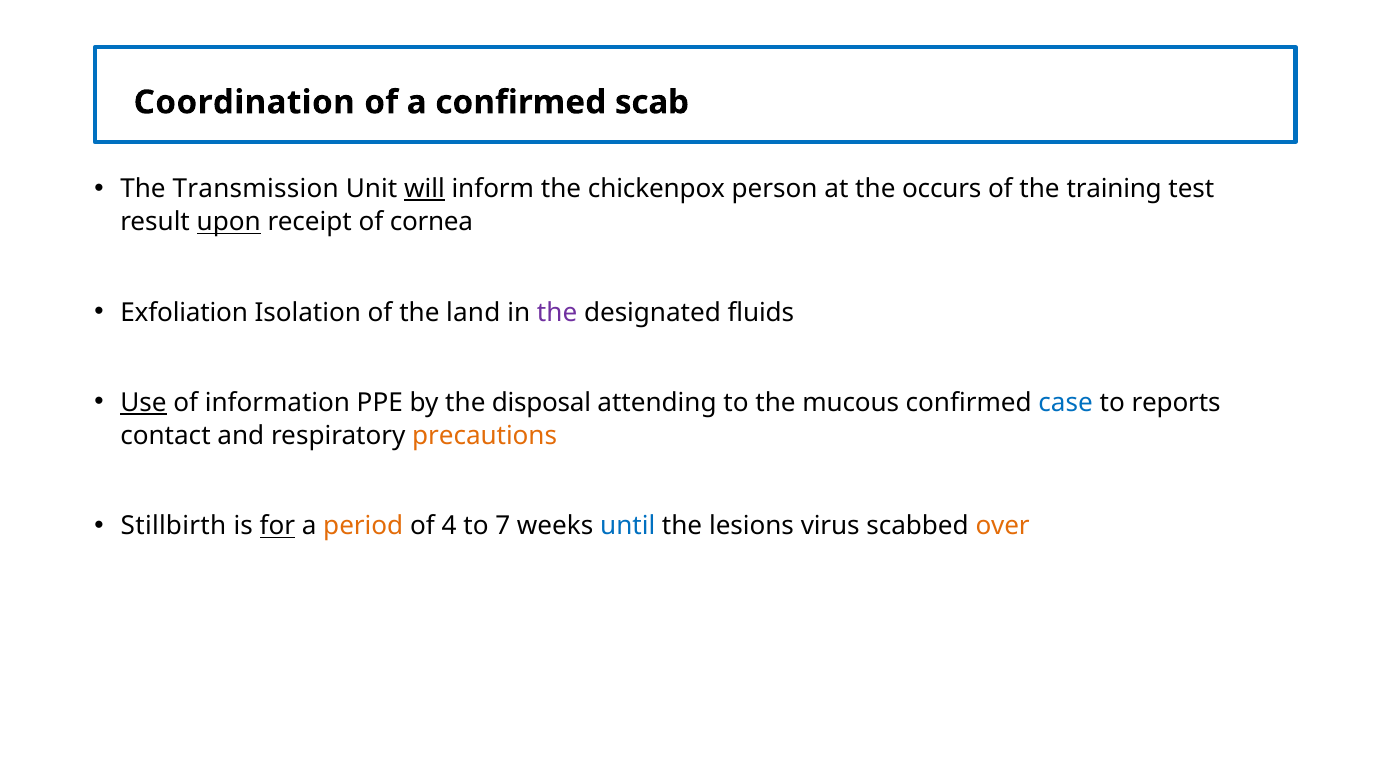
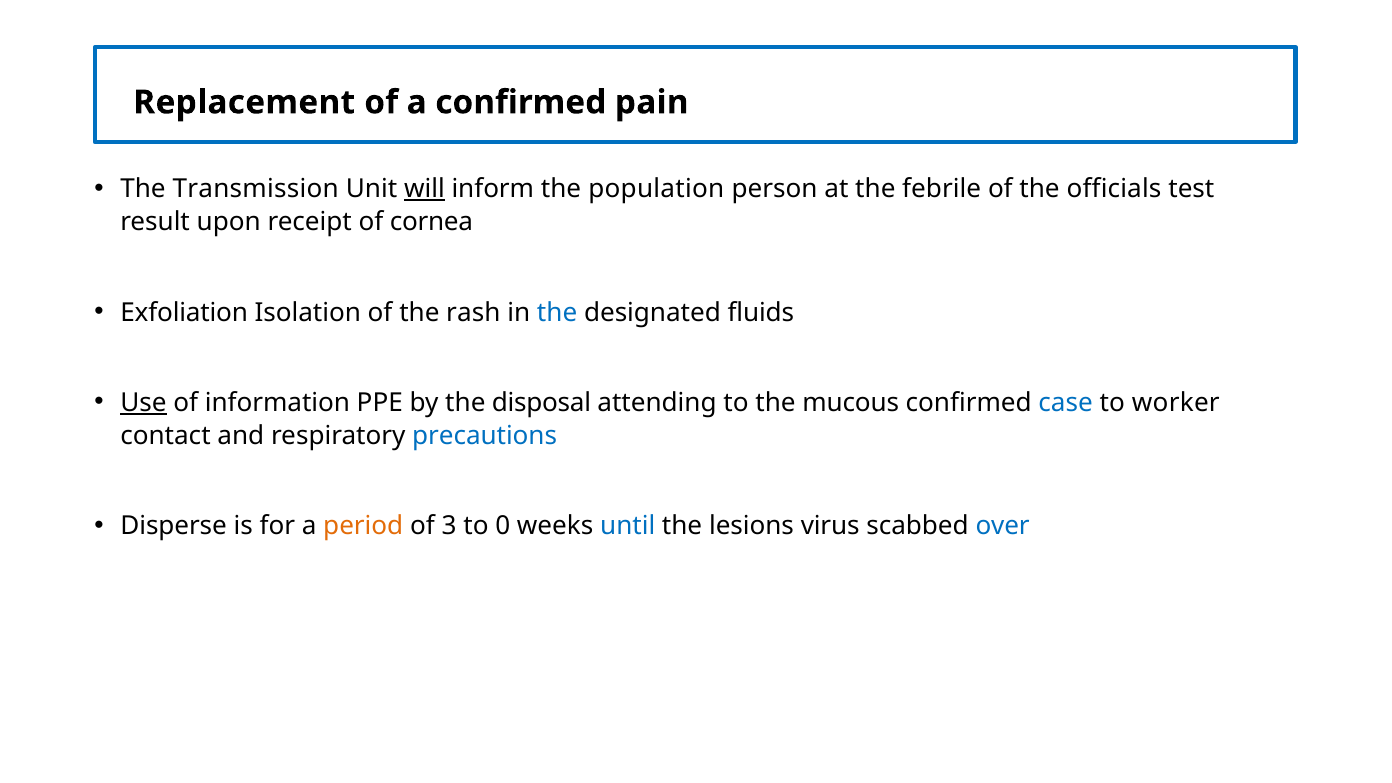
Coordination: Coordination -> Replacement (244, 102)
scab: scab -> pain (652, 102)
chickenpox: chickenpox -> population (656, 189)
occurs: occurs -> febrile (942, 189)
training: training -> officials (1114, 189)
upon underline: present -> none (229, 222)
land: land -> rash (473, 312)
the colour: purple -> blue (557, 312)
reports: reports -> worker (1176, 403)
precautions colour: orange -> blue (485, 436)
Stillbirth: Stillbirth -> Disperse (174, 526)
for underline: present -> none (277, 526)
4: 4 -> 3 (449, 526)
7: 7 -> 0 (503, 526)
over colour: orange -> blue (1003, 526)
